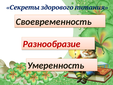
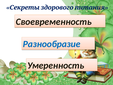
Разнообразие colour: red -> blue (52, 44)
